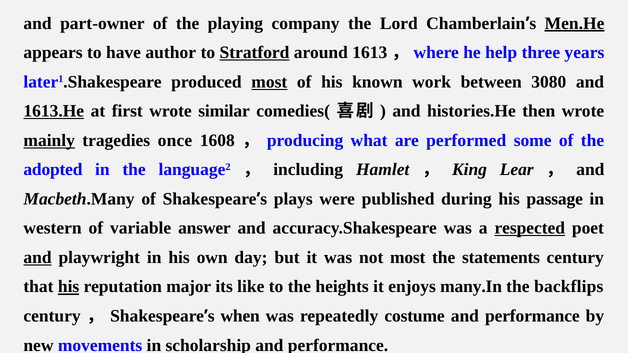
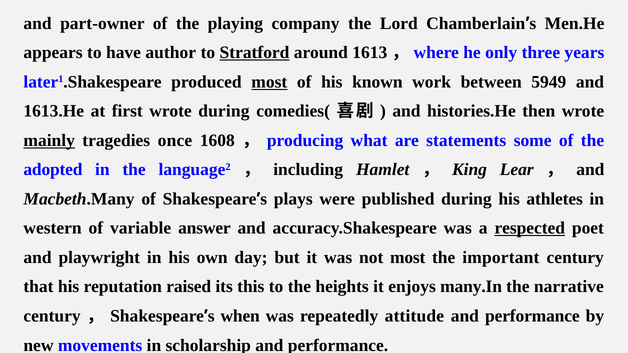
Men.He underline: present -> none (575, 23)
help: help -> only (501, 53)
3080: 3080 -> 5949 (549, 82)
1613.He underline: present -> none (54, 111)
wrote similar: similar -> during (224, 111)
performed: performed -> statements (466, 140)
passage: passage -> athletes (555, 199)
and underline: present -> none (38, 258)
statements: statements -> important (501, 258)
his underline: present -> none (69, 287)
major: major -> raised (189, 287)
like: like -> this (251, 287)
backflips: backflips -> narrative (569, 287)
costume: costume -> attitude (414, 316)
